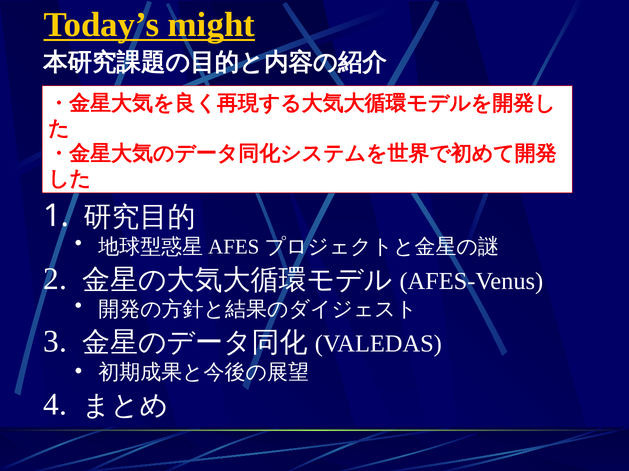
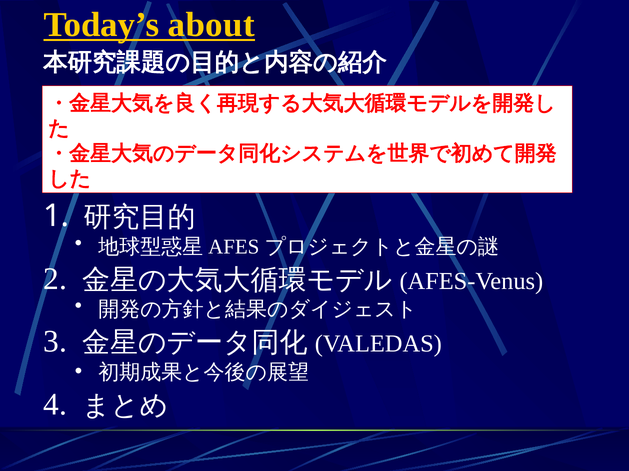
might: might -> about (211, 25)
